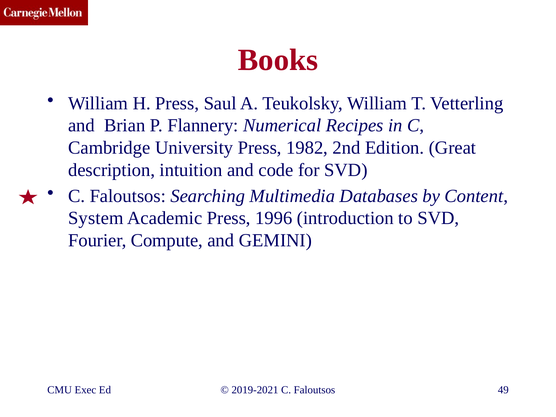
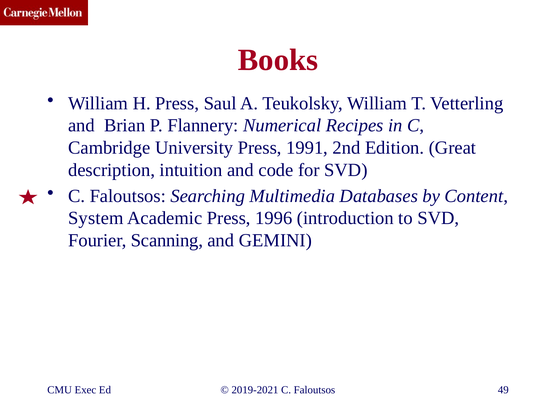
1982: 1982 -> 1991 (307, 148)
Compute: Compute -> Scanning (167, 240)
